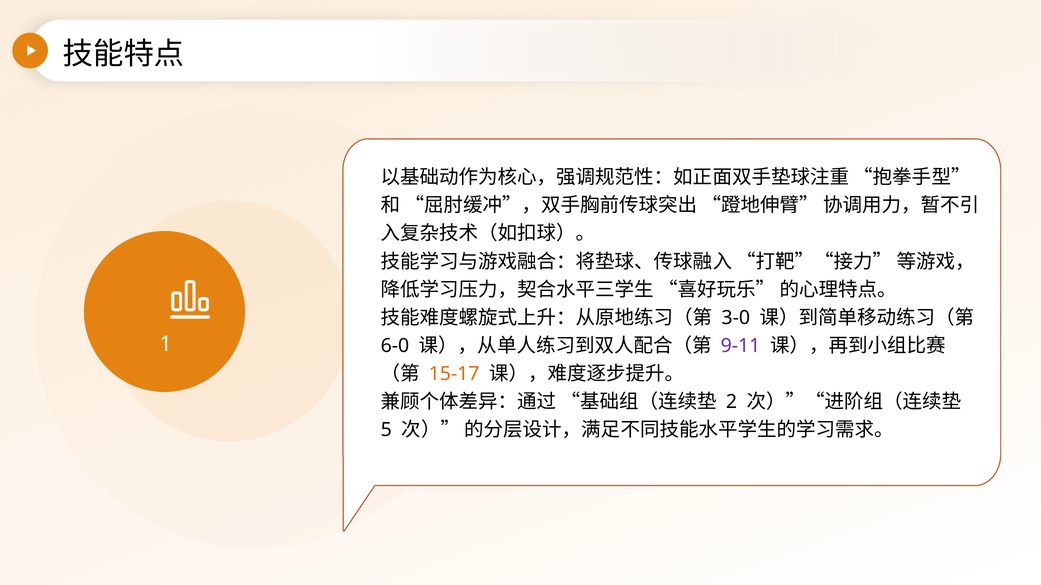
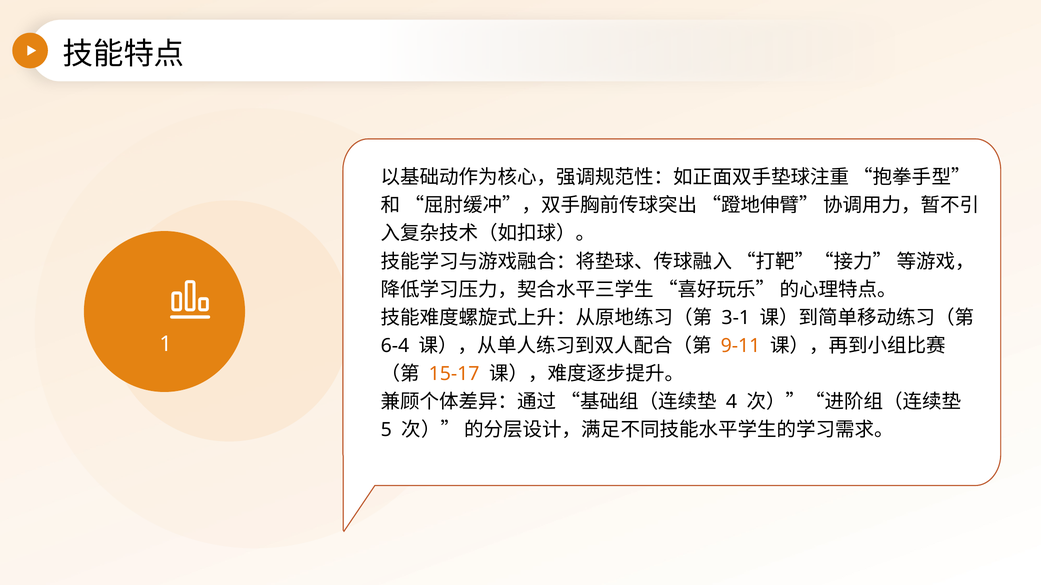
3-0: 3-0 -> 3-1 (736, 318)
6-0: 6-0 -> 6-4 (395, 346)
9-11 colour: purple -> orange (741, 346)
2: 2 -> 4 (731, 402)
